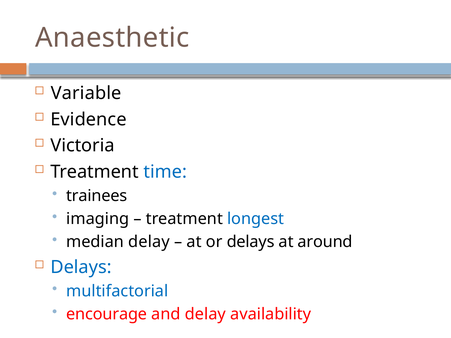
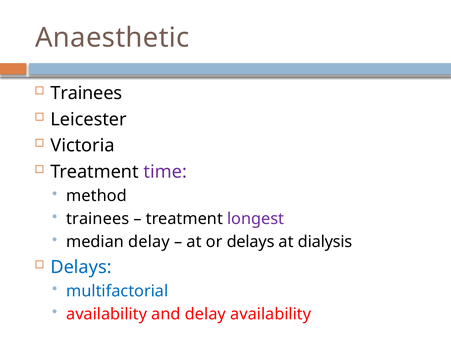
Variable: Variable -> Trainees (86, 93)
Evidence: Evidence -> Leicester (89, 120)
time colour: blue -> purple (165, 172)
trainees: trainees -> method (97, 196)
imaging: imaging -> trainees (98, 219)
longest colour: blue -> purple (256, 219)
around: around -> dialysis (325, 242)
encourage: encourage -> availability (107, 314)
